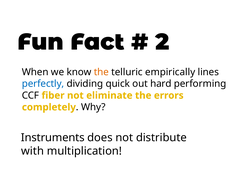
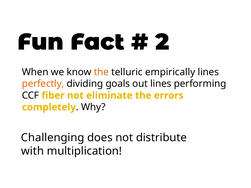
perfectly colour: blue -> orange (43, 84)
quick: quick -> goals (118, 84)
out hard: hard -> lines (161, 84)
Instruments: Instruments -> Challenging (53, 138)
